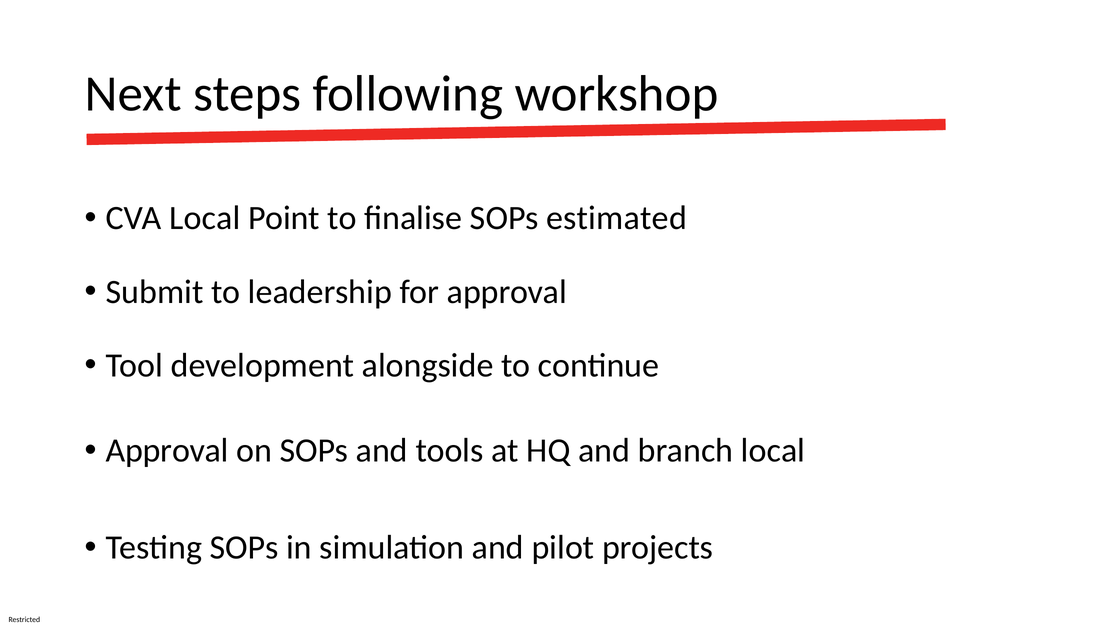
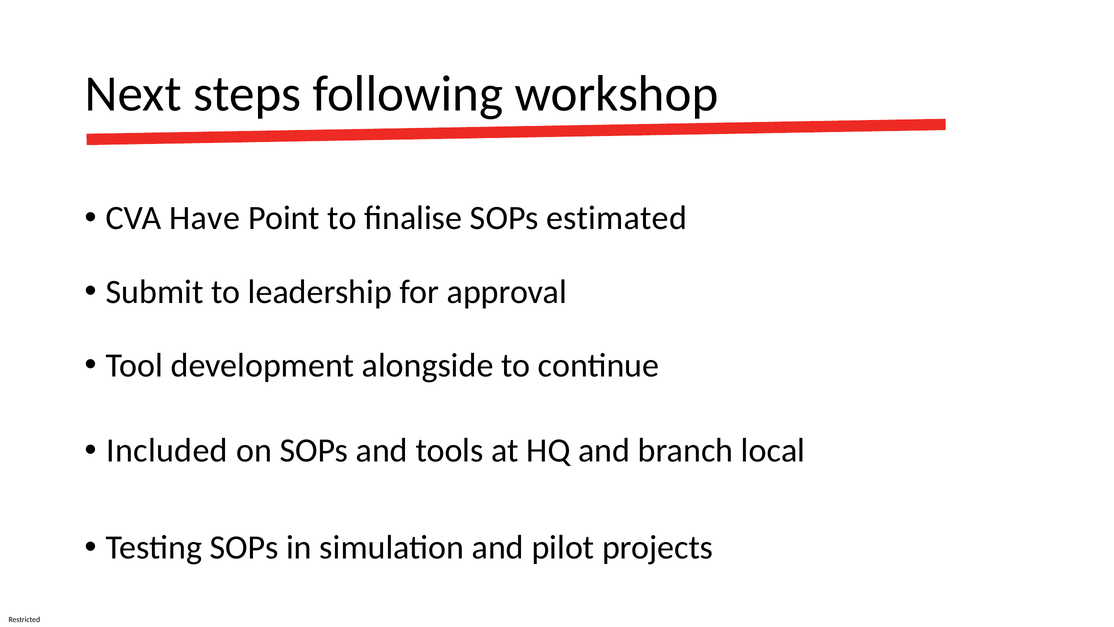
CVA Local: Local -> Have (205, 218)
Approval: Approval -> Included (167, 451)
